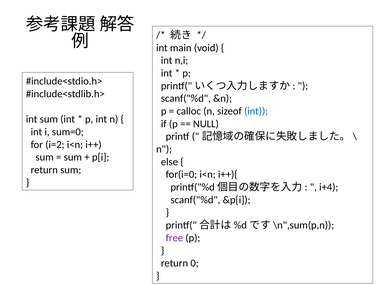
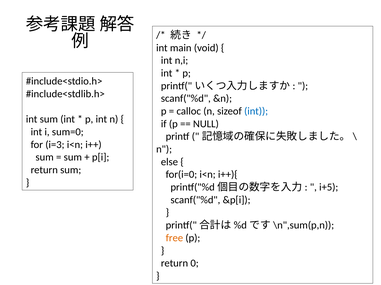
i=2: i=2 -> i=3 (55, 145)
i+4: i+4 -> i+5 (329, 188)
free colour: purple -> orange (174, 238)
